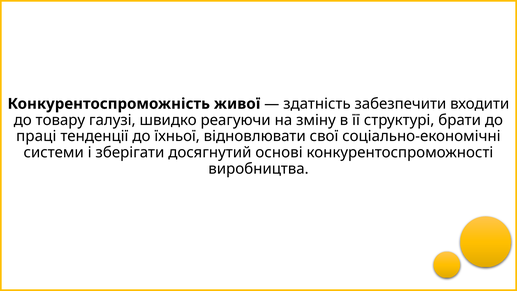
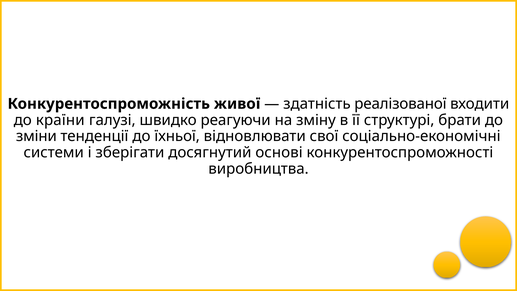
забезпечити: забезпечити -> реалізованої (400, 104)
товару: товару -> країни (60, 120)
праці: праці -> зміни (36, 136)
